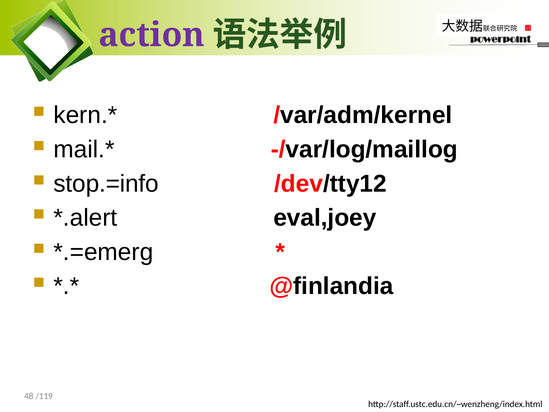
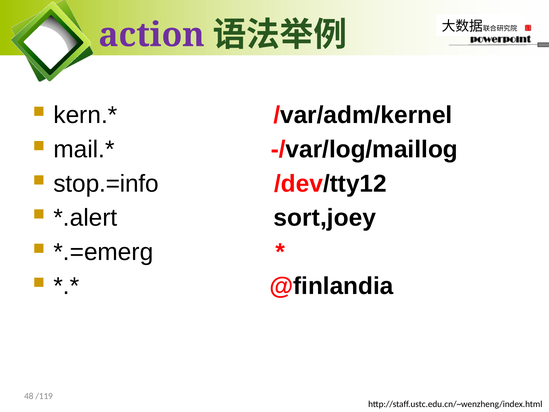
eval,joey: eval,joey -> sort,joey (325, 218)
